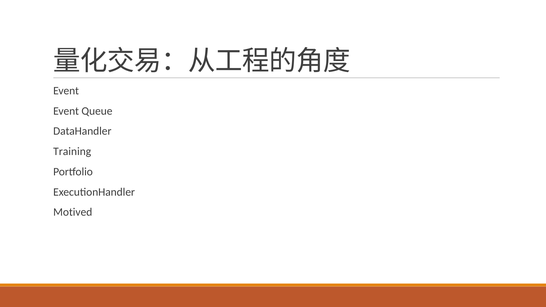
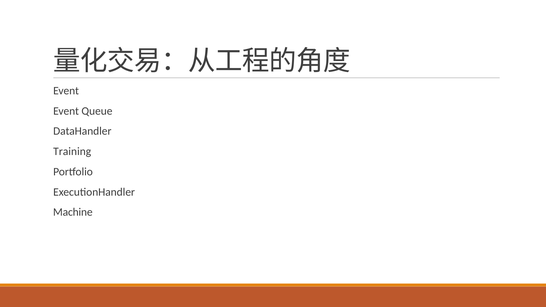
Motived: Motived -> Machine (73, 212)
